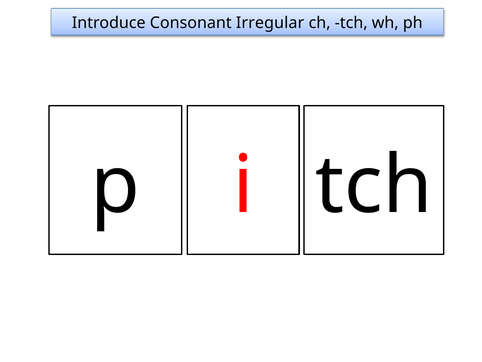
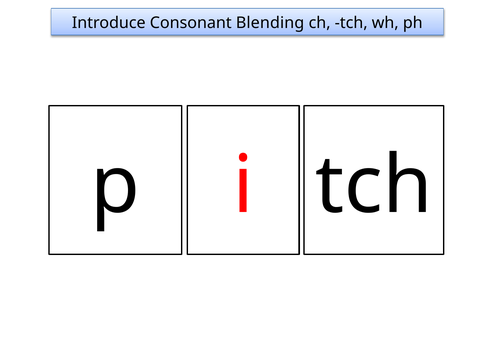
Irregular: Irregular -> Blending (270, 23)
